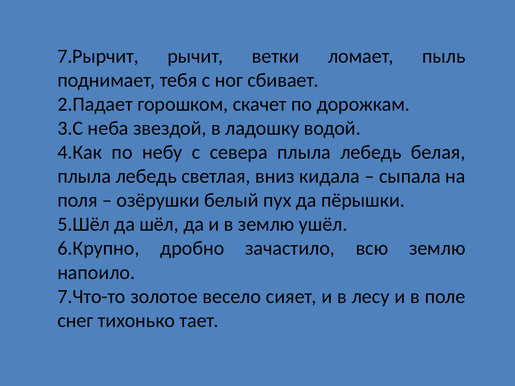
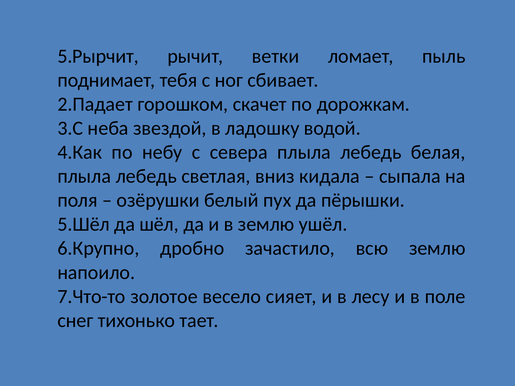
7.Рырчит: 7.Рырчит -> 5.Рырчит (98, 56)
